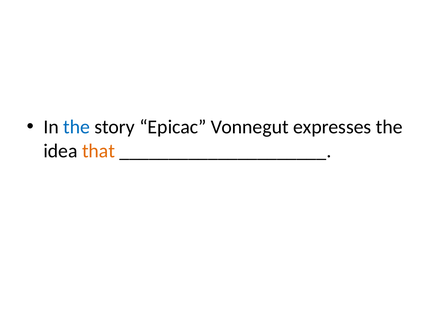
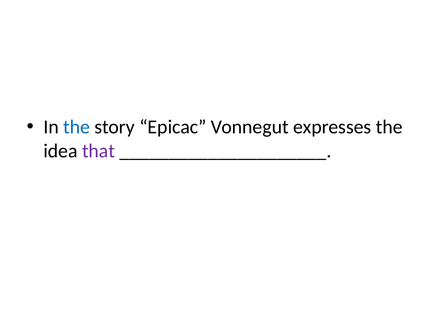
that colour: orange -> purple (99, 151)
